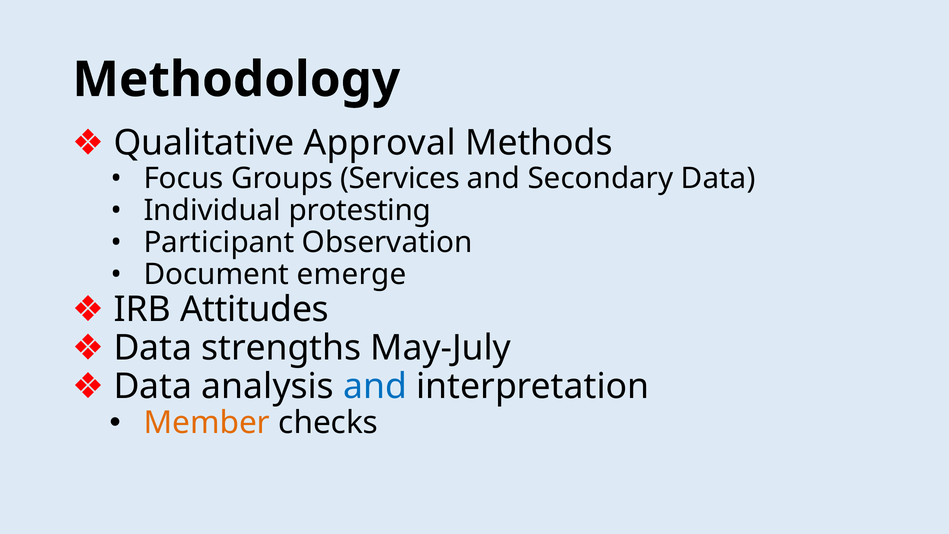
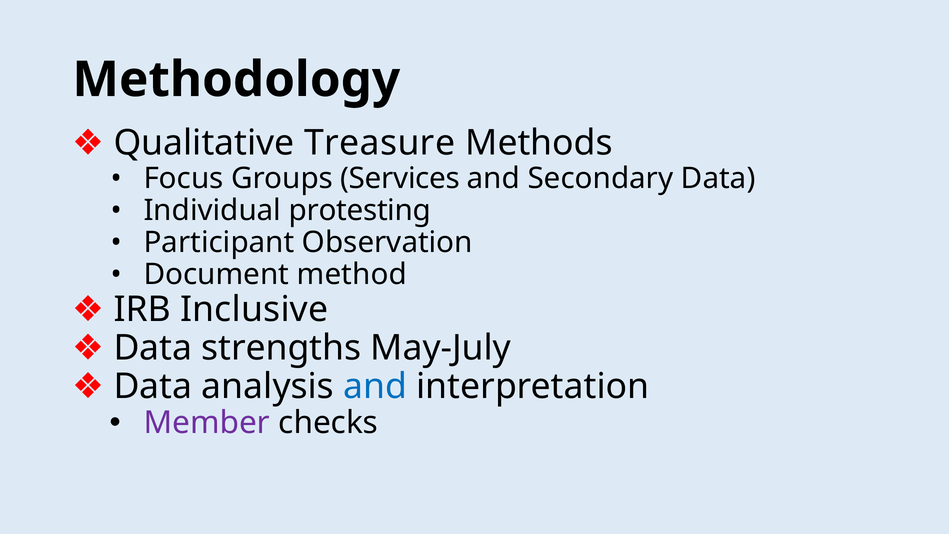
Approval: Approval -> Treasure (380, 143)
emerge: emerge -> method (352, 274)
Attitudes: Attitudes -> Inclusive (254, 310)
Member colour: orange -> purple (207, 423)
